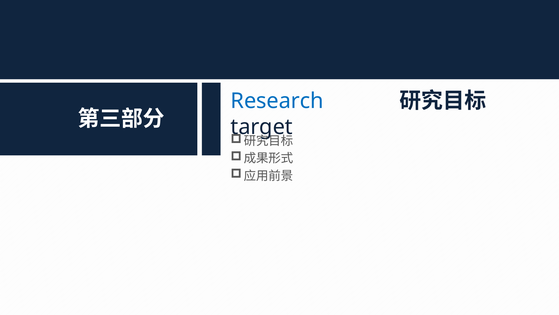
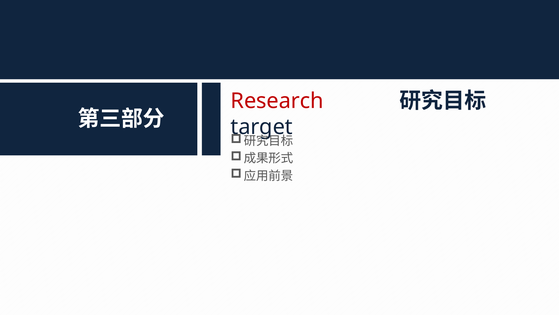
Research colour: blue -> red (277, 101)
